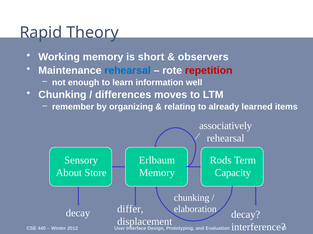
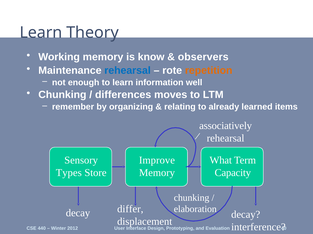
Rapid: Rapid -> Learn (41, 33)
short: short -> know (151, 57)
repetition colour: red -> orange (209, 71)
Erlbaum: Erlbaum -> Improve (157, 161)
Rods: Rods -> What (221, 161)
About: About -> Types (69, 173)
